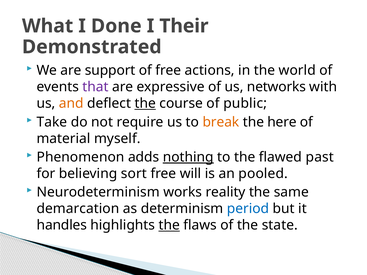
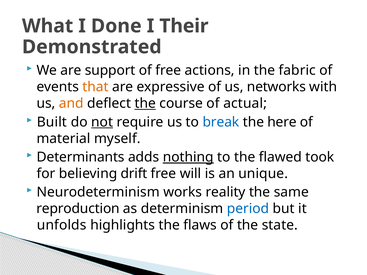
world: world -> fabric (297, 70)
that colour: purple -> orange (96, 87)
public: public -> actual (245, 104)
Take: Take -> Built (52, 122)
not underline: none -> present (102, 122)
break colour: orange -> blue (221, 122)
Phenomenon: Phenomenon -> Determinants (81, 157)
past: past -> took (320, 157)
sort: sort -> drift (134, 174)
pooled: pooled -> unique (263, 174)
demarcation: demarcation -> reproduction (78, 209)
handles: handles -> unfolds (62, 225)
the underline: present -> none (169, 225)
